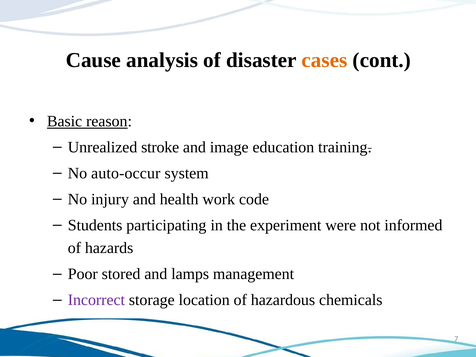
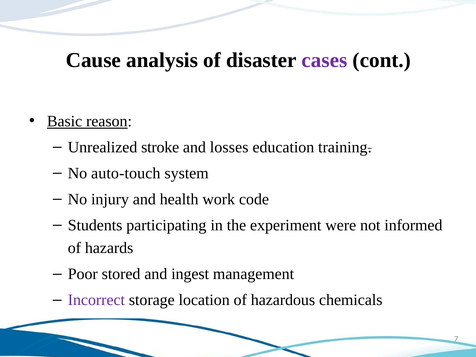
cases colour: orange -> purple (324, 60)
image: image -> losses (229, 147)
auto-occur: auto-occur -> auto-touch (126, 173)
lamps: lamps -> ingest (190, 274)
